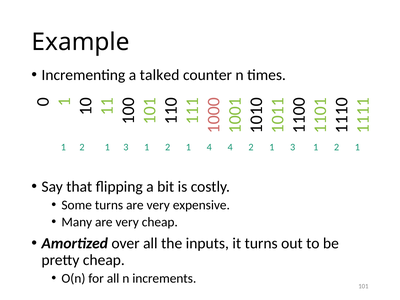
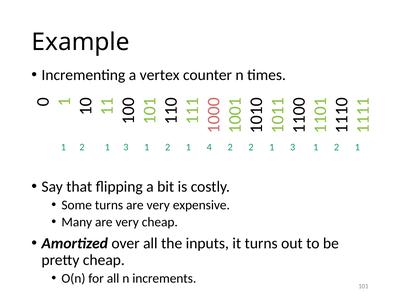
talked: talked -> vertex (160, 75)
4 4: 4 -> 2 (230, 147)
